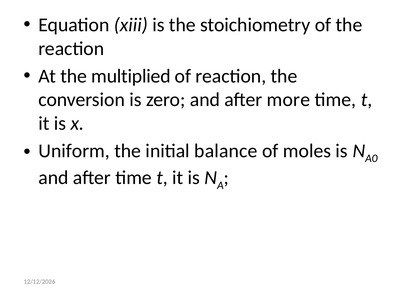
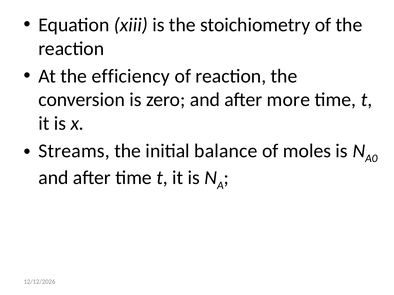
multiplied: multiplied -> efficiency (131, 76)
Uniform: Uniform -> Streams (74, 151)
